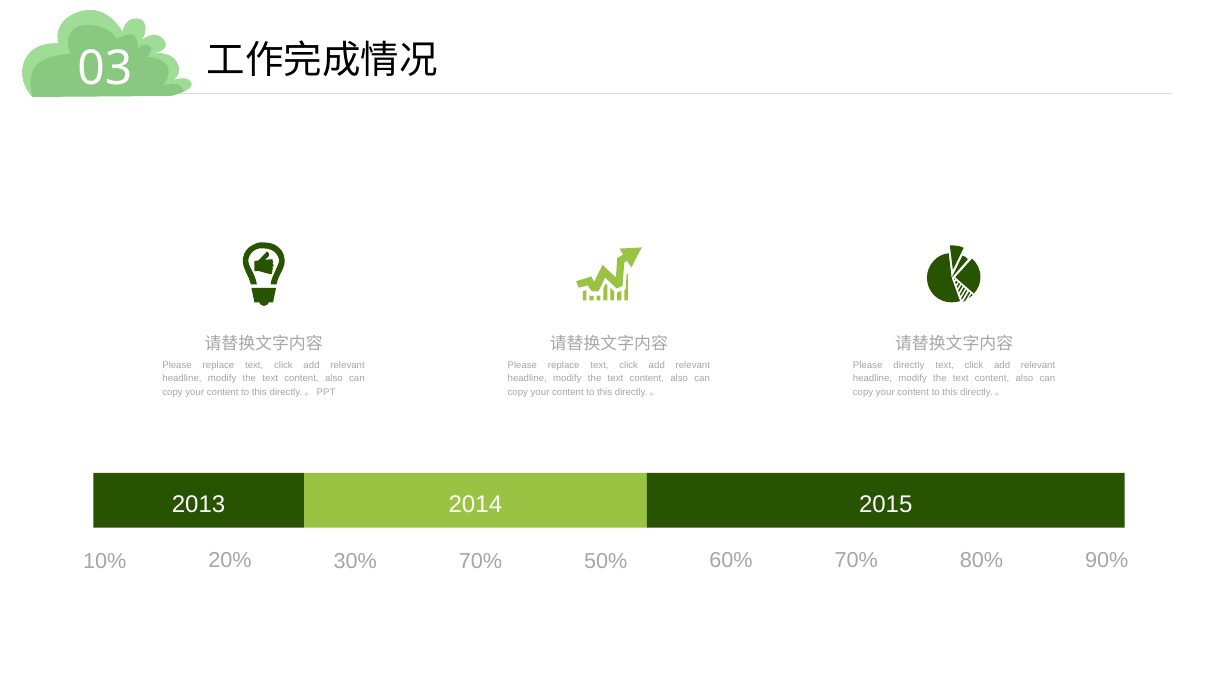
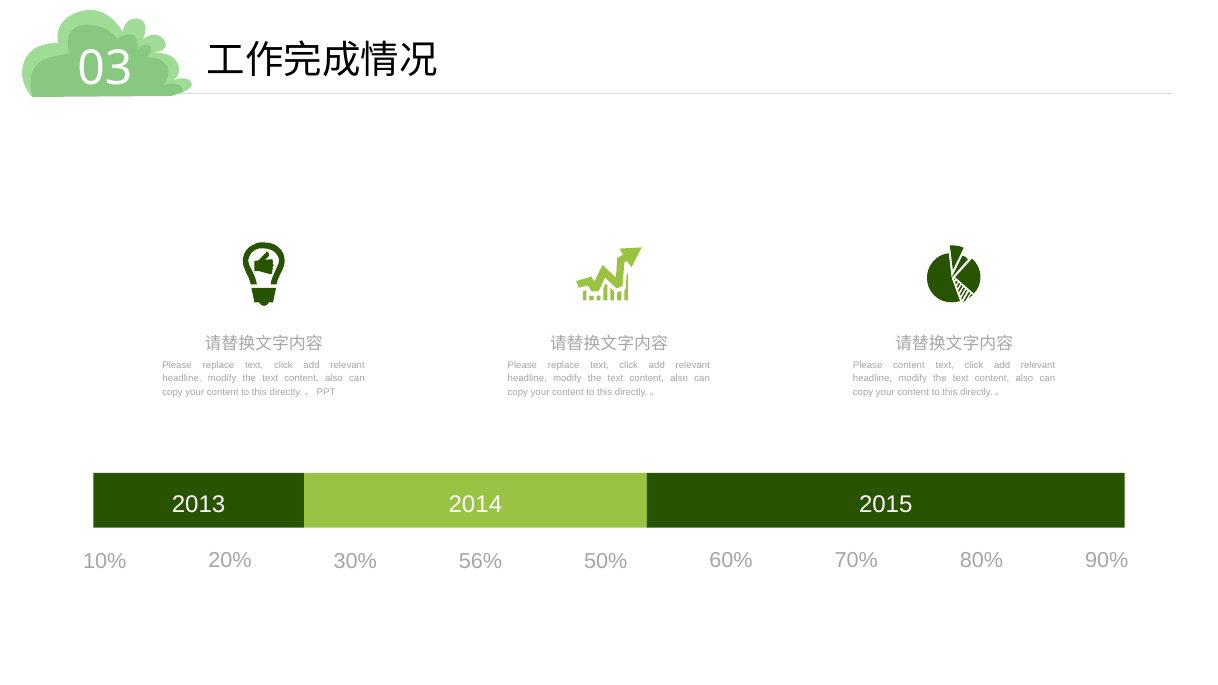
Please directly: directly -> content (909, 365)
30% 70%: 70% -> 56% (481, 561)
